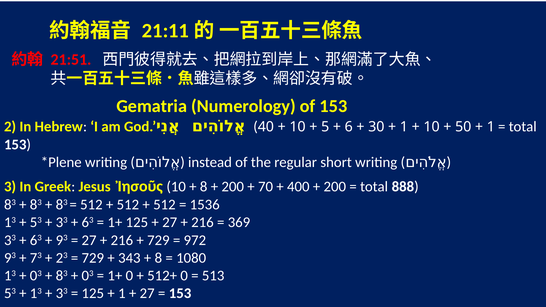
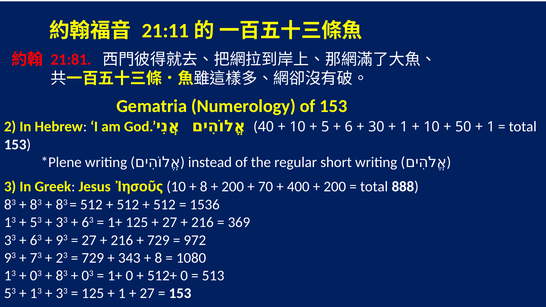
21:51: 21:51 -> 21:81 (71, 59)
